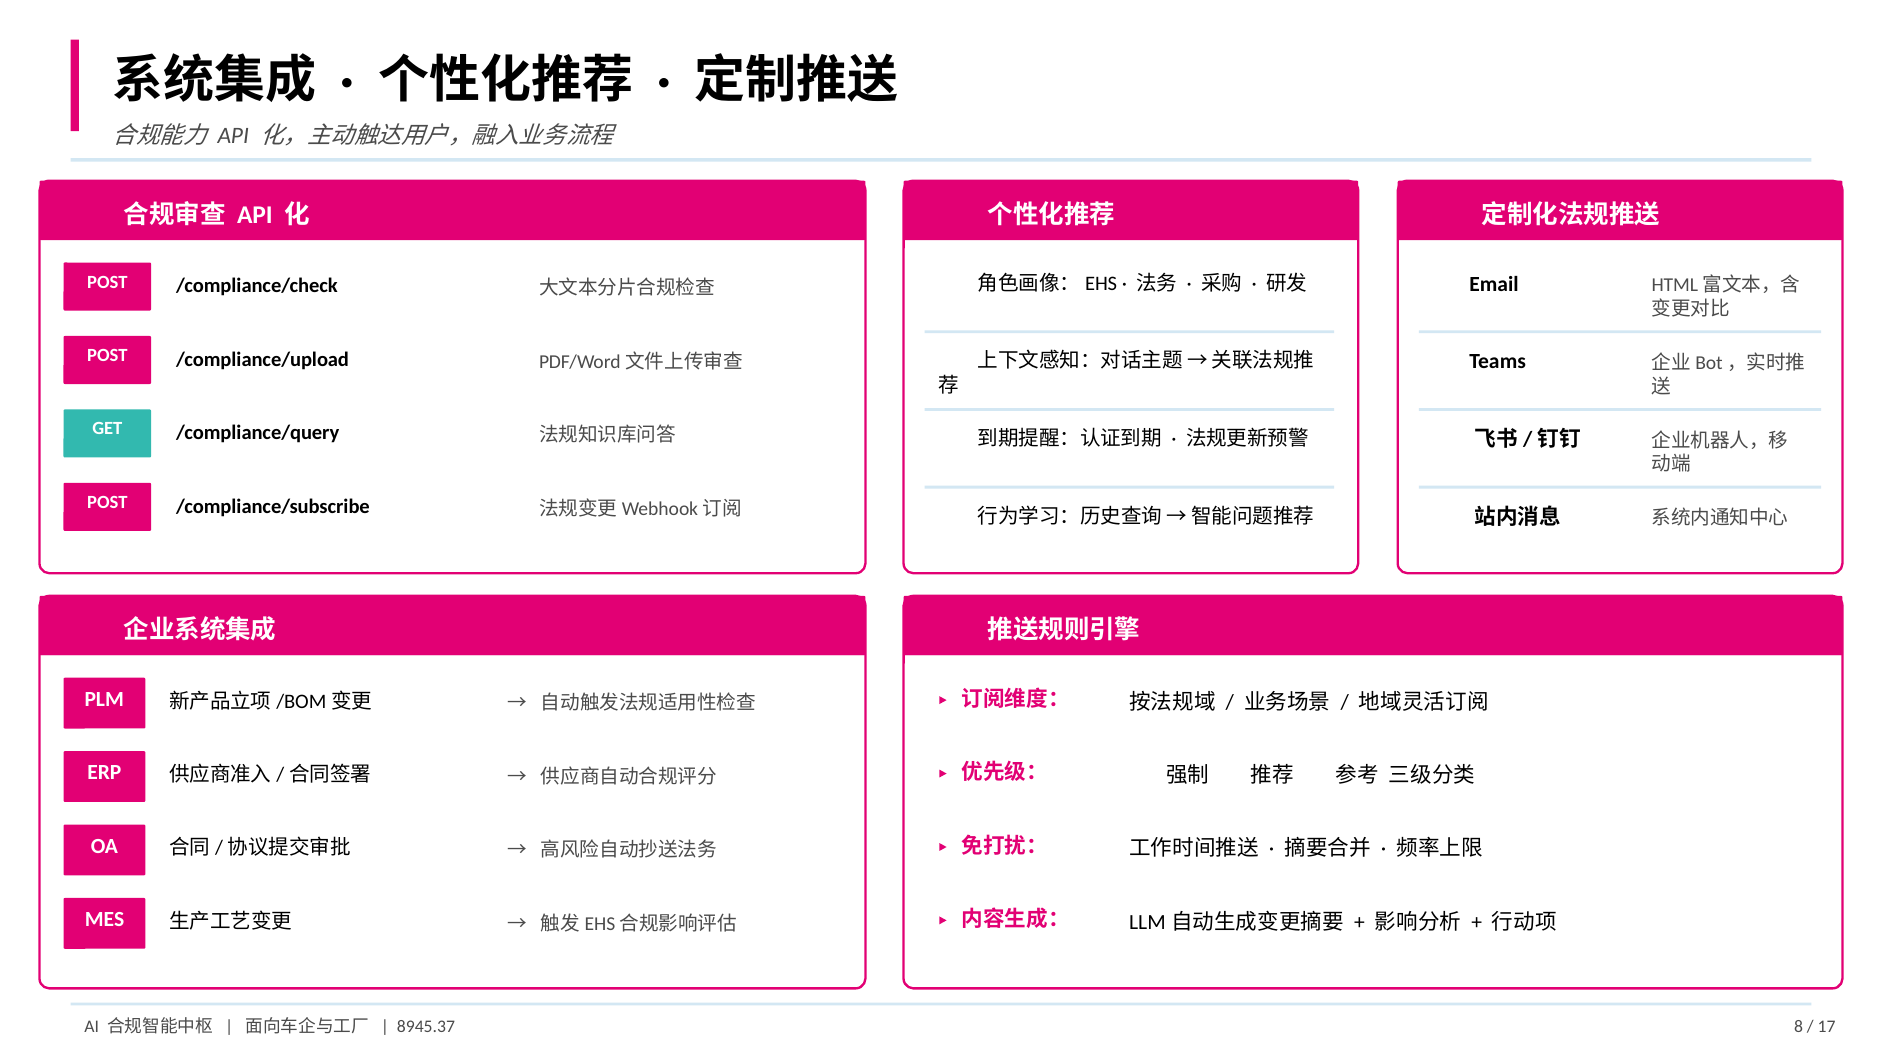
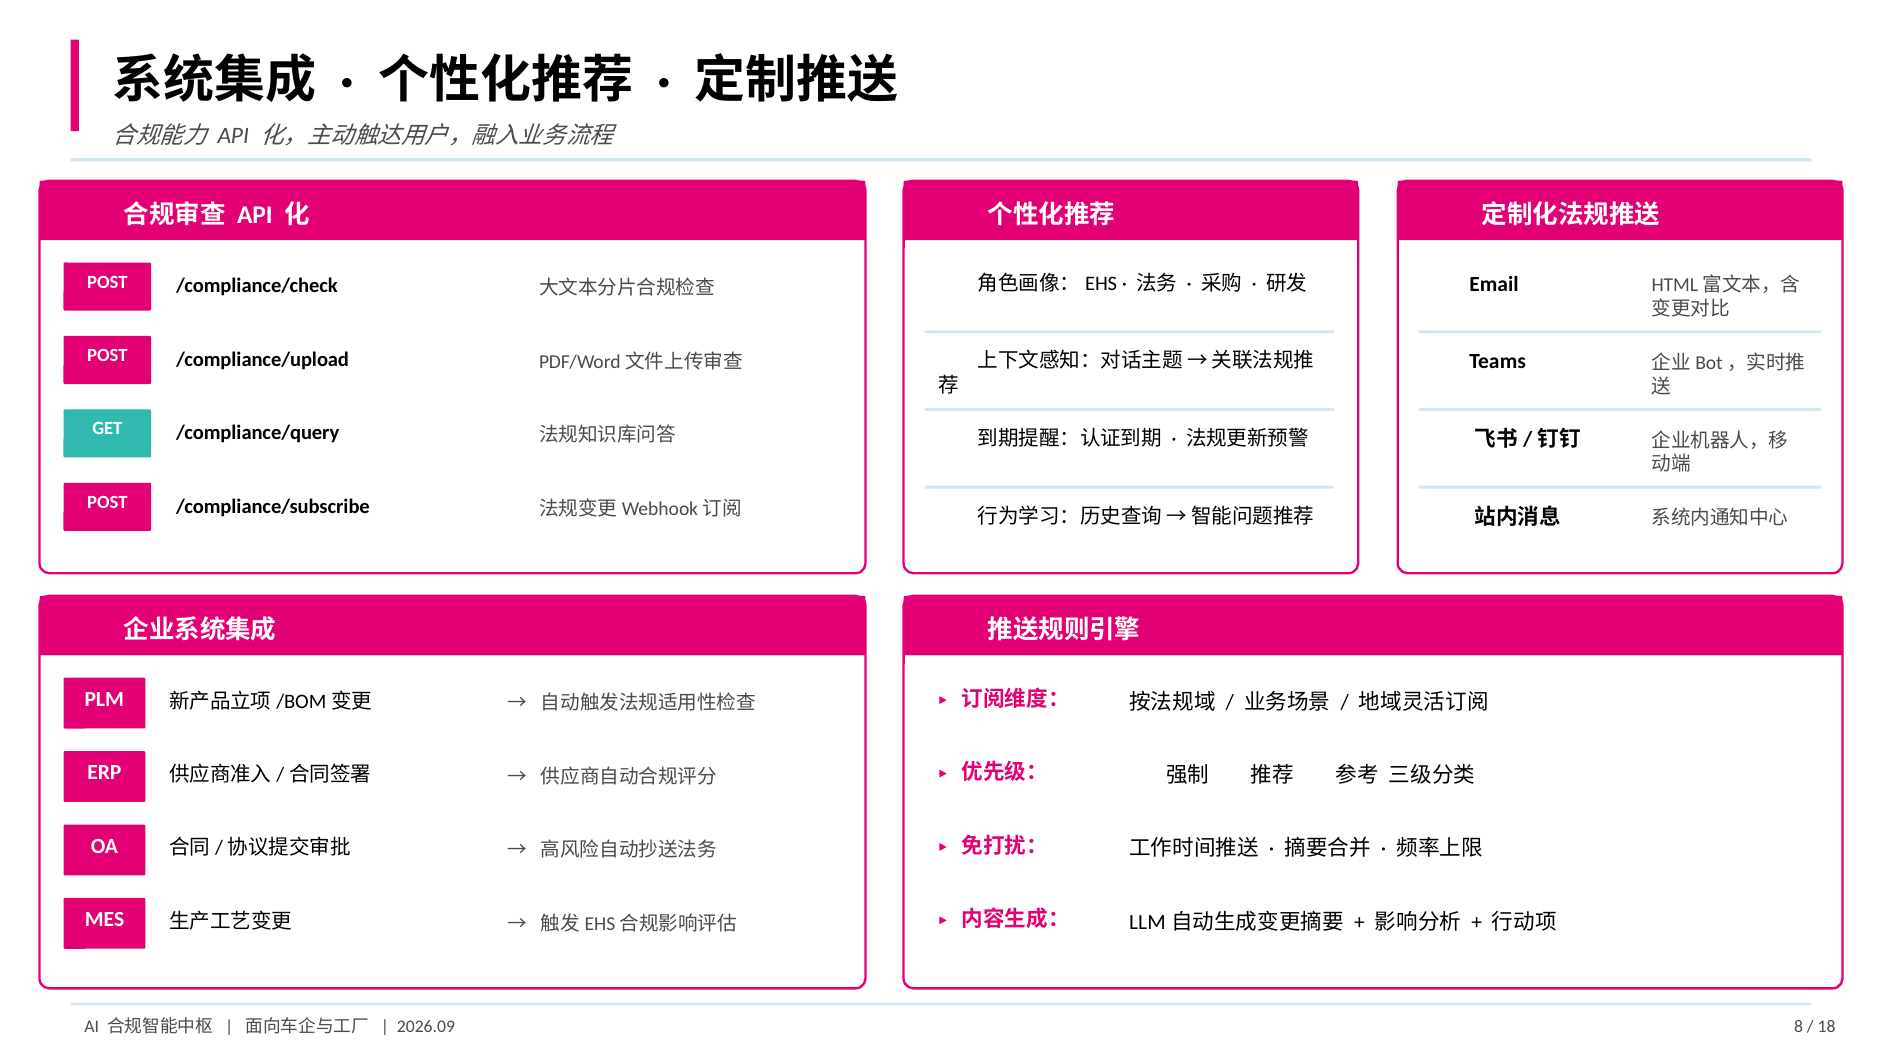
8945.37: 8945.37 -> 2026.09 (426, 1027)
17: 17 -> 18 (1827, 1027)
